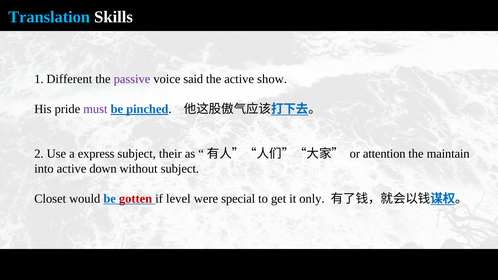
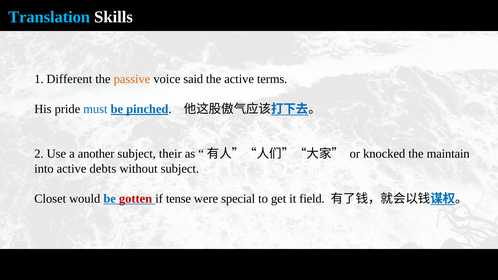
passive colour: purple -> orange (132, 79)
show: show -> terms (272, 79)
must colour: purple -> blue (95, 109)
express: express -> another (96, 154)
attention: attention -> knocked (384, 154)
down: down -> debts (103, 169)
level: level -> tense (178, 199)
only: only -> field (312, 199)
